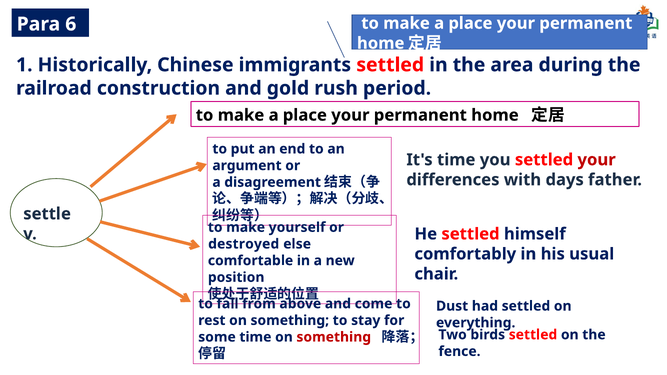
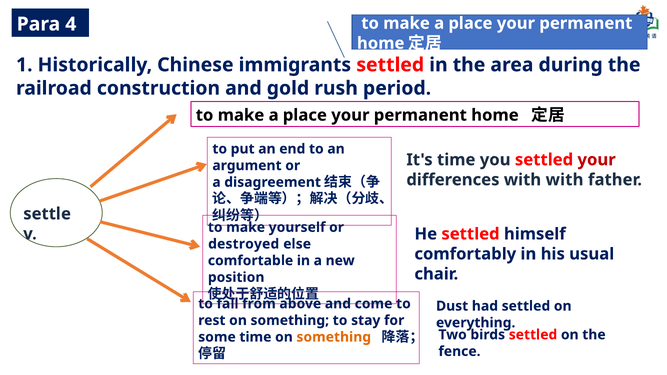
6: 6 -> 4 (71, 24)
with days: days -> with (565, 180)
something colour: red -> orange (334, 337)
